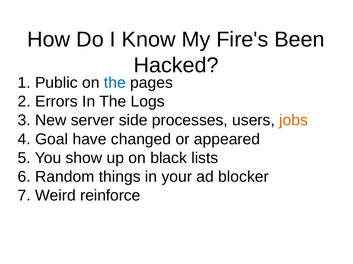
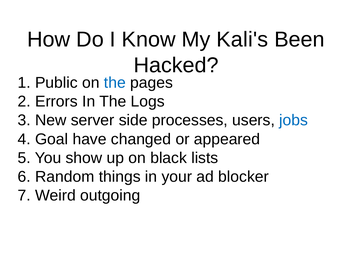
Fire's: Fire's -> Kali's (242, 40)
jobs colour: orange -> blue (294, 121)
reinforce: reinforce -> outgoing (110, 196)
